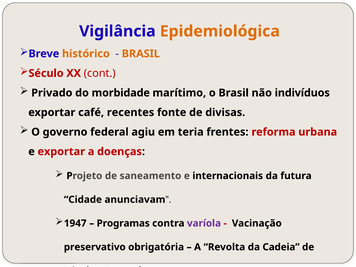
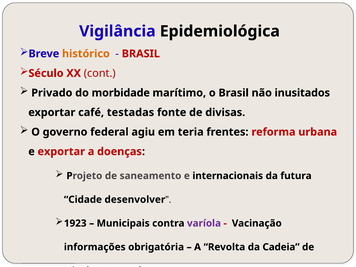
Epidemiológica colour: orange -> black (220, 31)
BRASIL colour: orange -> red (141, 54)
indivíduos: indivíduos -> inusitados (302, 93)
recentes: recentes -> testadas (131, 112)
anunciavam: anunciavam -> desenvolver (135, 200)
1947: 1947 -> 1923 (75, 223)
Programas: Programas -> Municipais (123, 223)
preservativo: preservativo -> informações (95, 247)
